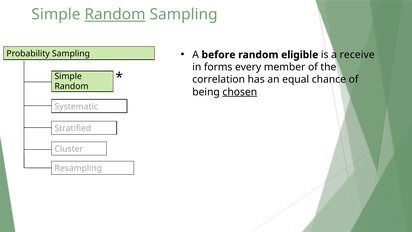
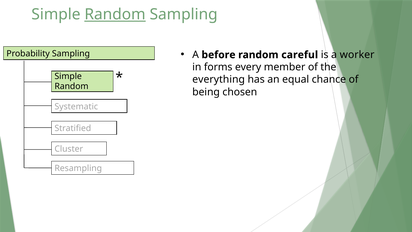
eligible: eligible -> careful (300, 55)
receive: receive -> worker (357, 55)
correlation: correlation -> everything (219, 79)
chosen underline: present -> none (240, 92)
